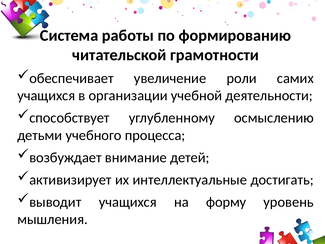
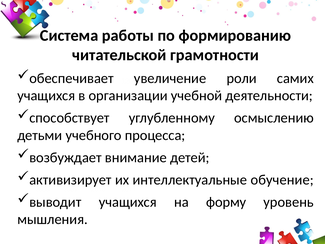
достигать: достигать -> обучение (282, 180)
